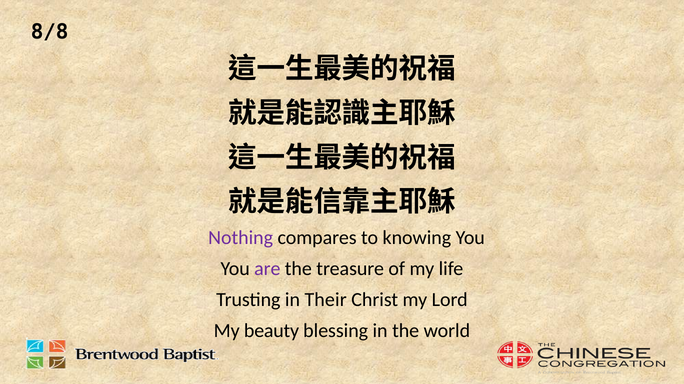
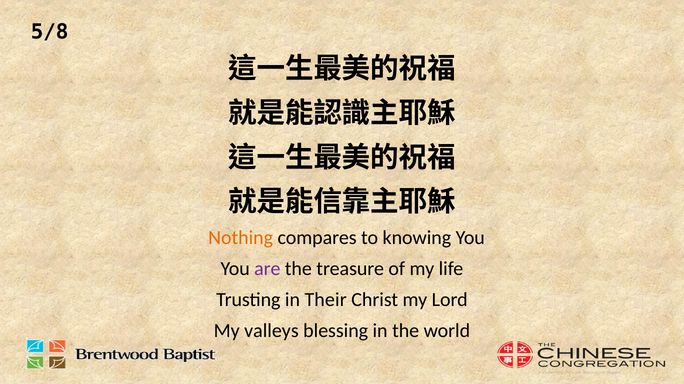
8/8: 8/8 -> 5/8 (50, 32)
Nothing colour: purple -> orange (241, 238)
beauty: beauty -> valleys (271, 331)
